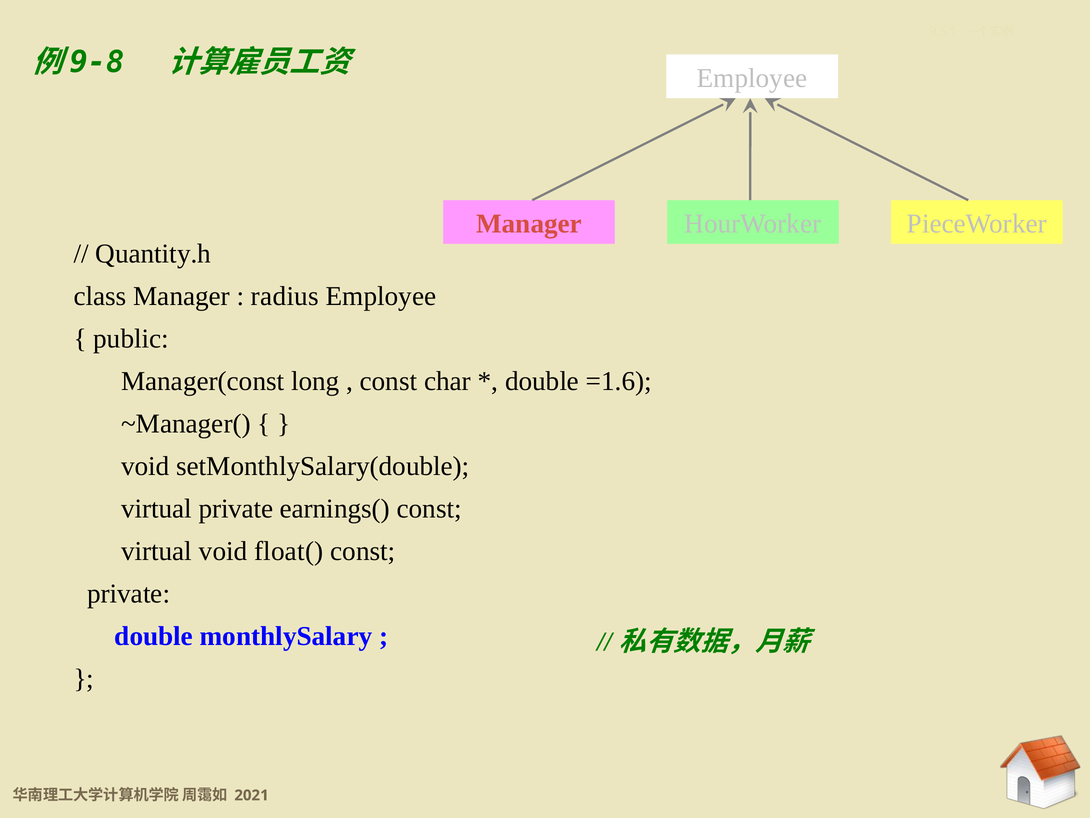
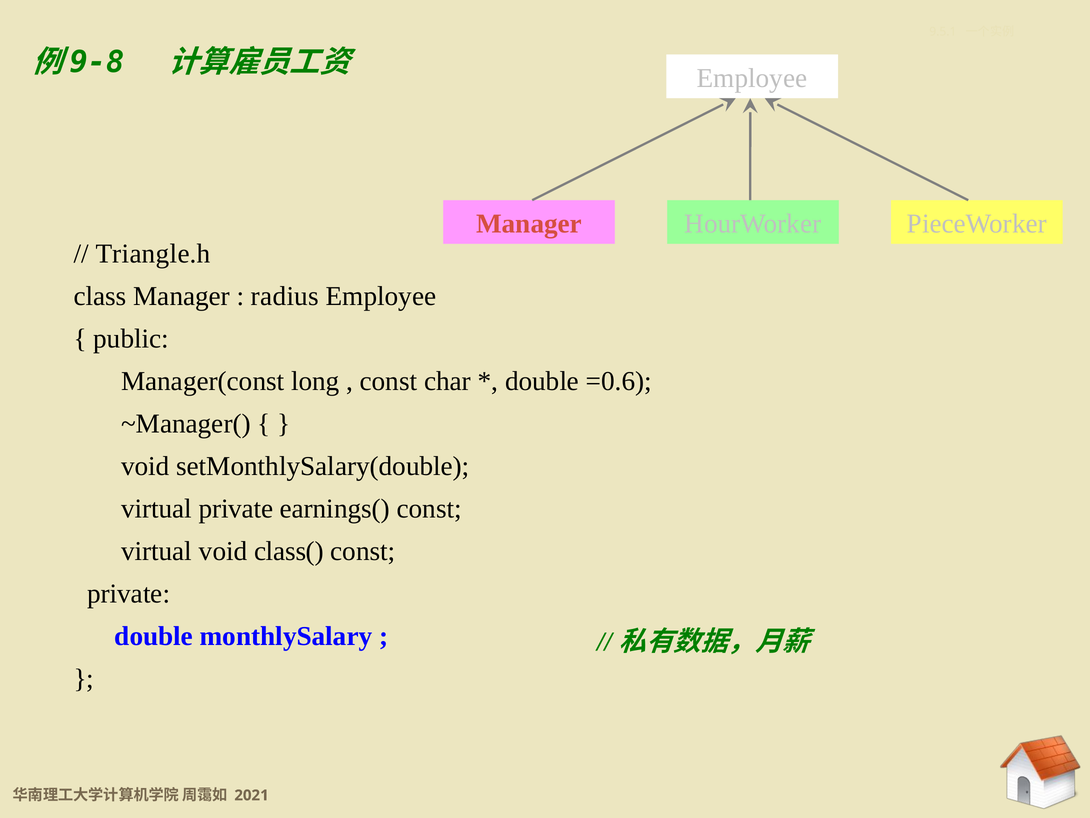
Quantity.h: Quantity.h -> Triangle.h (153, 253)
=1.6: =1.6 -> =0.6 (619, 381)
float(: float( -> class( (289, 551)
